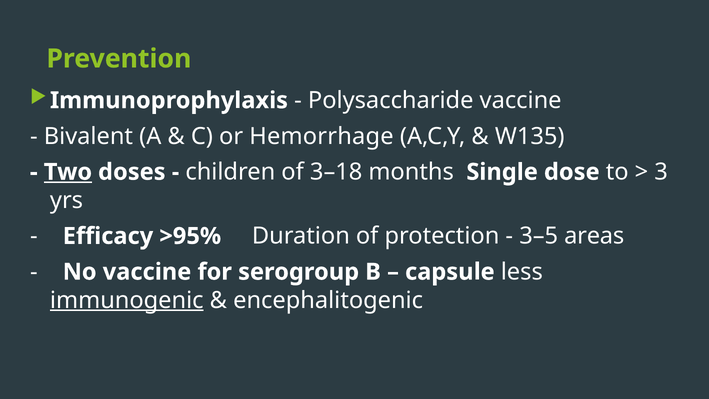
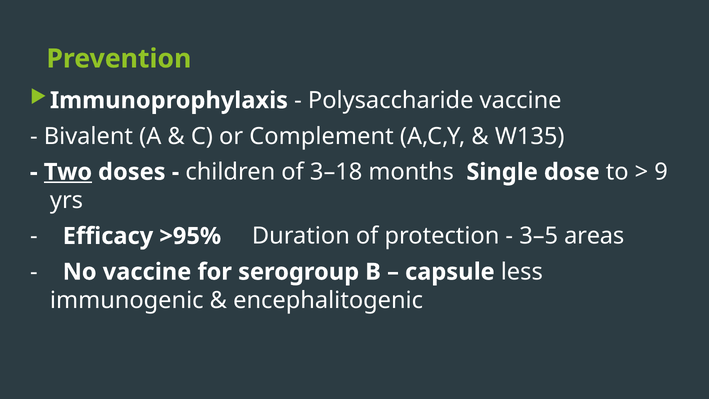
Hemorrhage: Hemorrhage -> Complement (322, 136)
3: 3 -> 9 (661, 172)
immunogenic underline: present -> none (127, 300)
